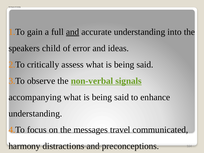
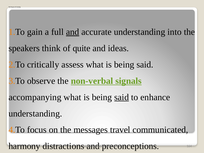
child: child -> think (51, 48)
error: error -> quite (82, 48)
said underline: none -> present (122, 97)
